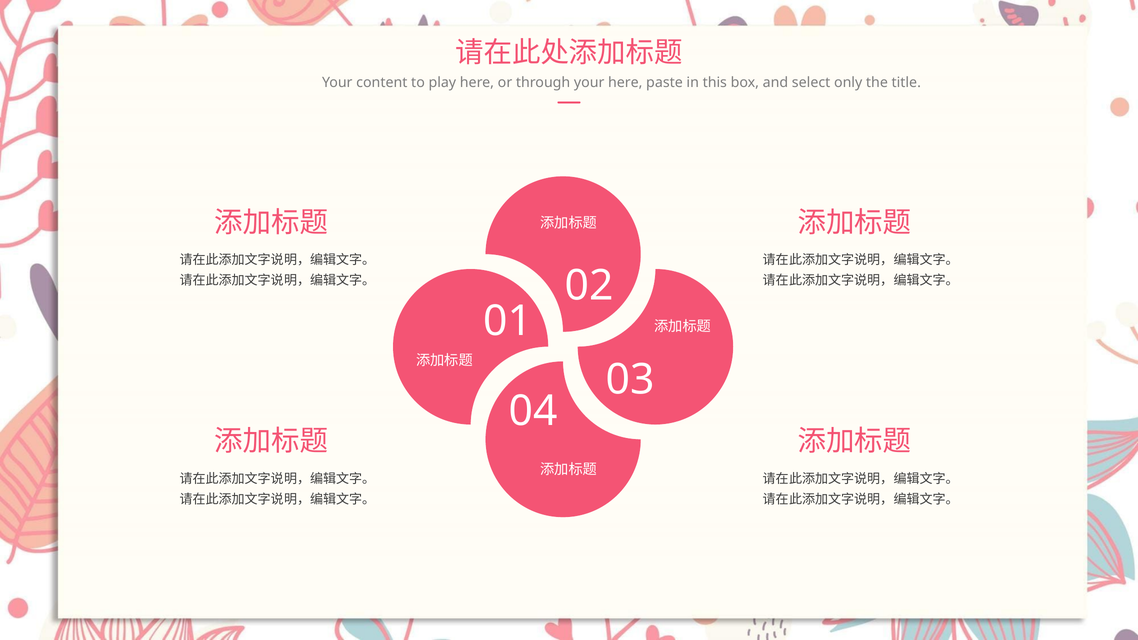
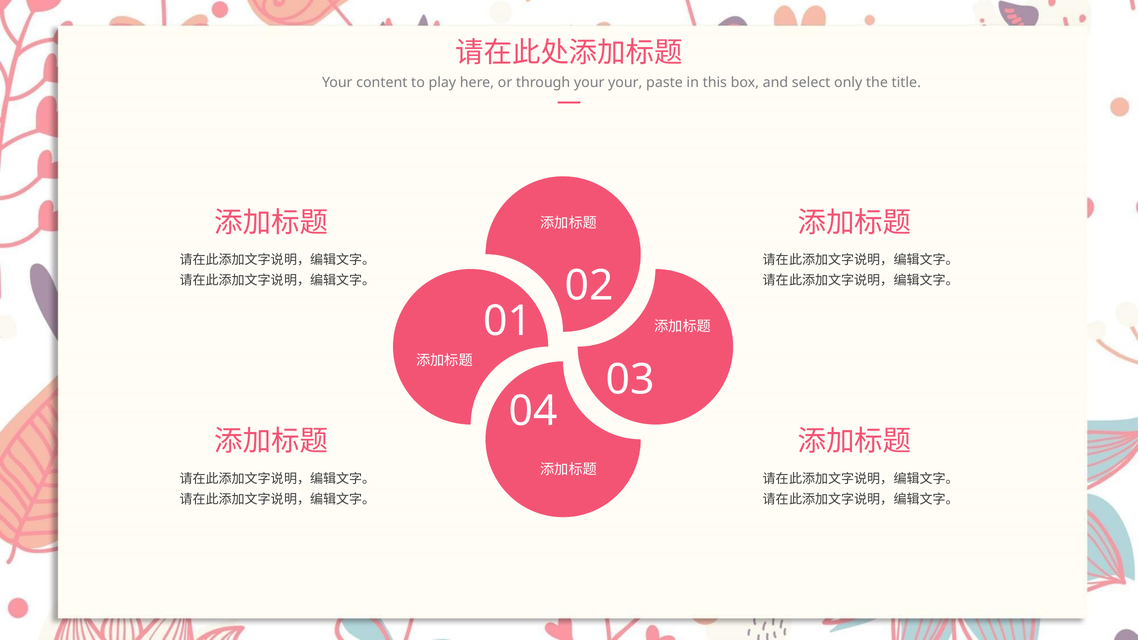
your here: here -> your (625, 83)
